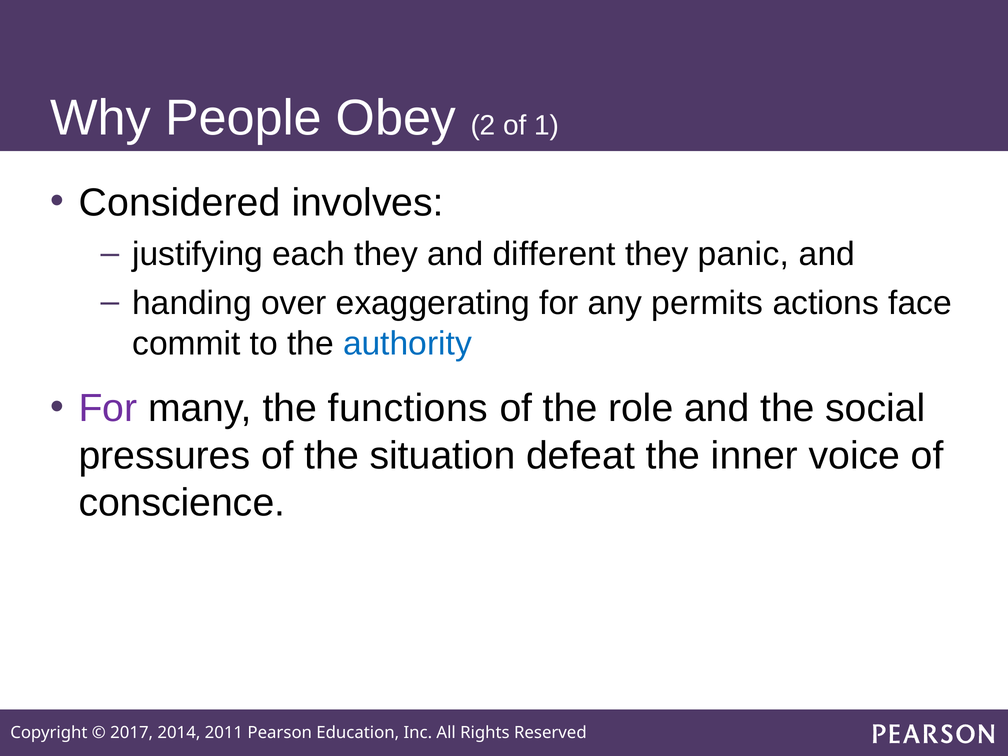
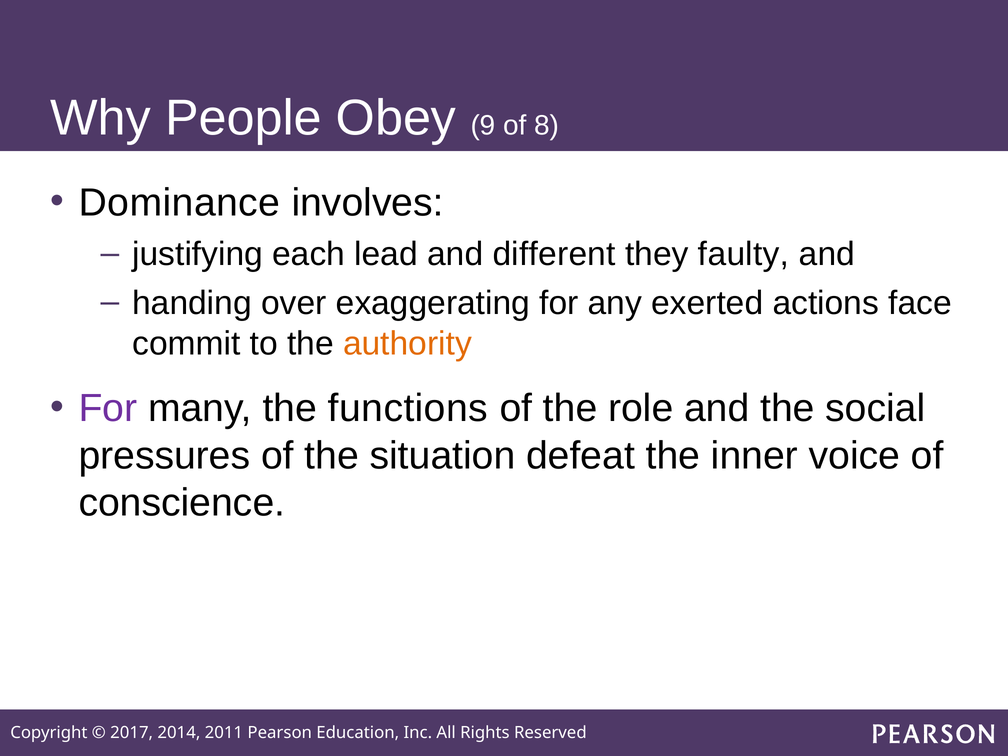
2: 2 -> 9 (483, 125)
1: 1 -> 8 (547, 125)
Considered: Considered -> Dominance (179, 203)
each they: they -> lead (386, 254)
panic: panic -> faulty (744, 254)
permits: permits -> exerted (707, 303)
authority colour: blue -> orange (408, 343)
